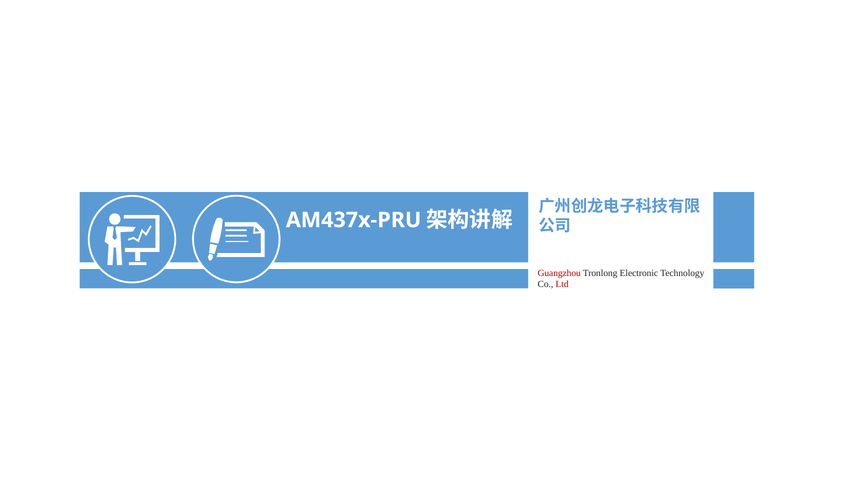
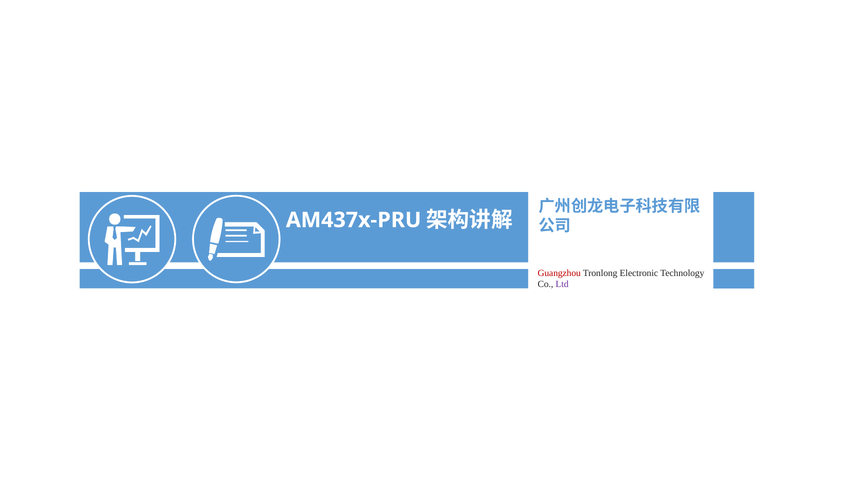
Ltd colour: red -> purple (562, 284)
